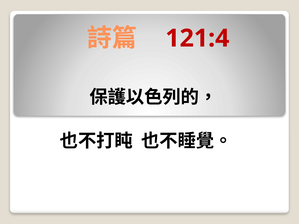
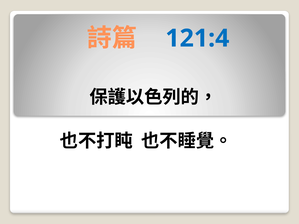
121:4 colour: red -> blue (197, 38)
